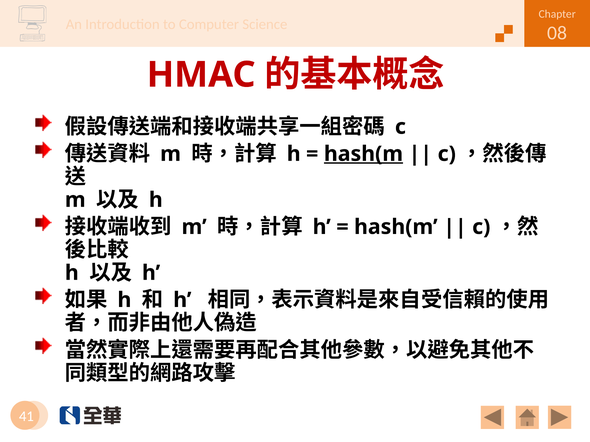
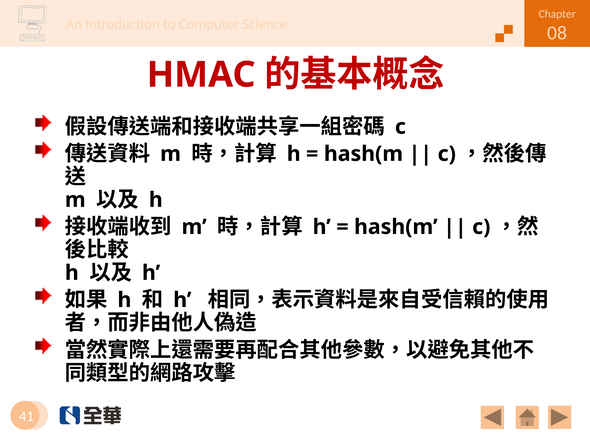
hash(m underline: present -> none (363, 154)
